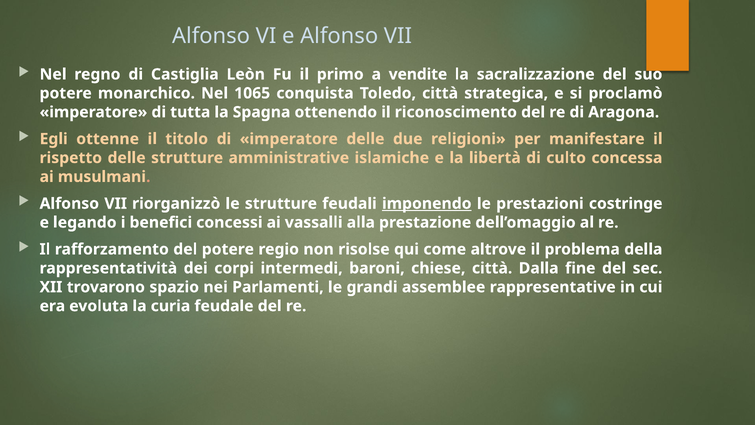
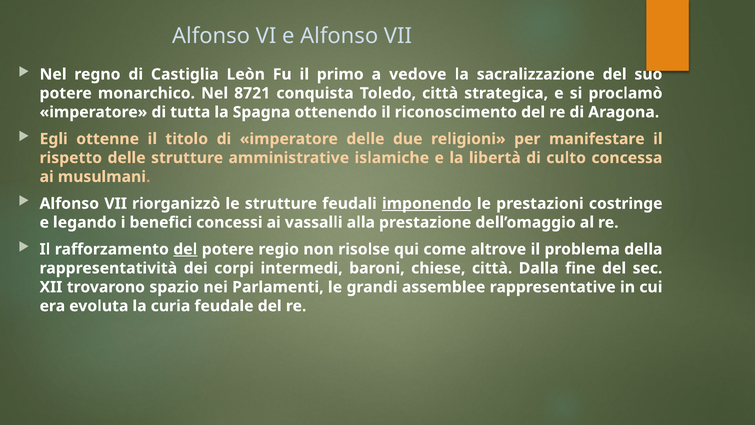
vendite: vendite -> vedove (418, 74)
1065: 1065 -> 8721 (252, 93)
del underline: none -> present (185, 249)
